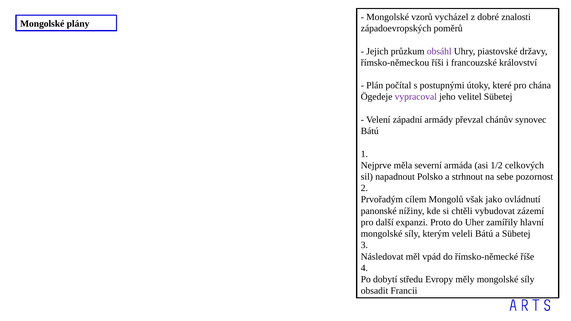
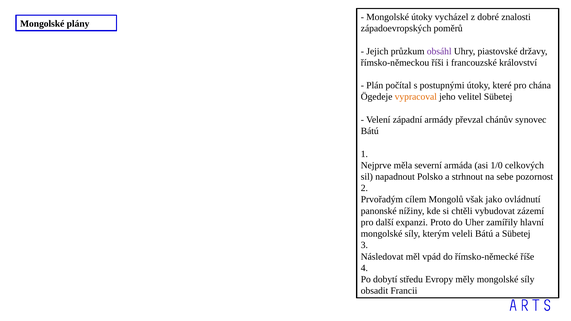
Mongolské vzorů: vzorů -> útoky (422, 17)
vypracoval colour: purple -> orange (416, 97)
1/2: 1/2 -> 1/0 (497, 165)
